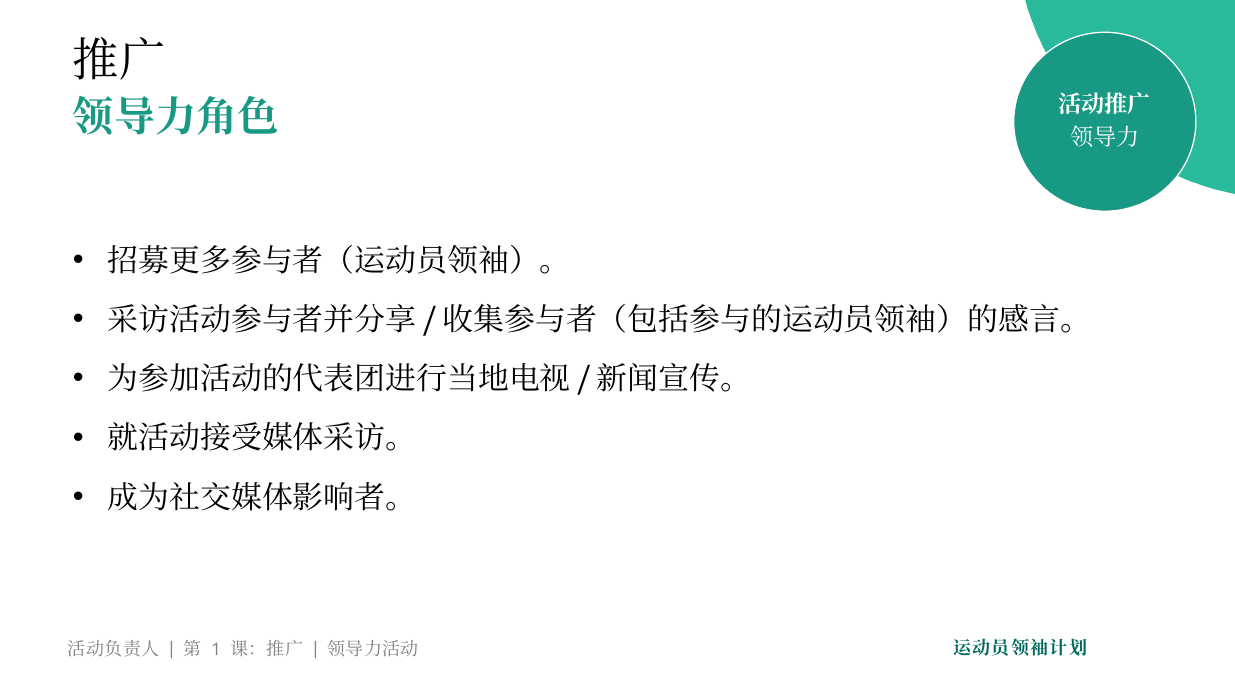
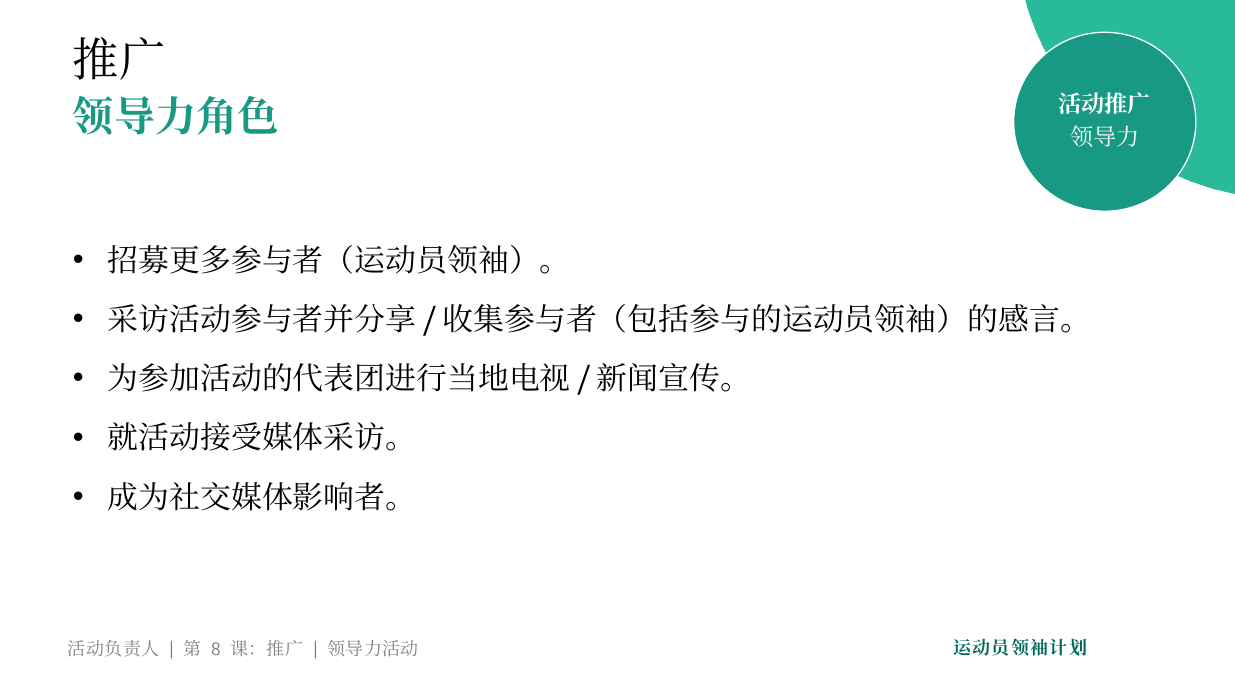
1: 1 -> 8 (216, 649)
